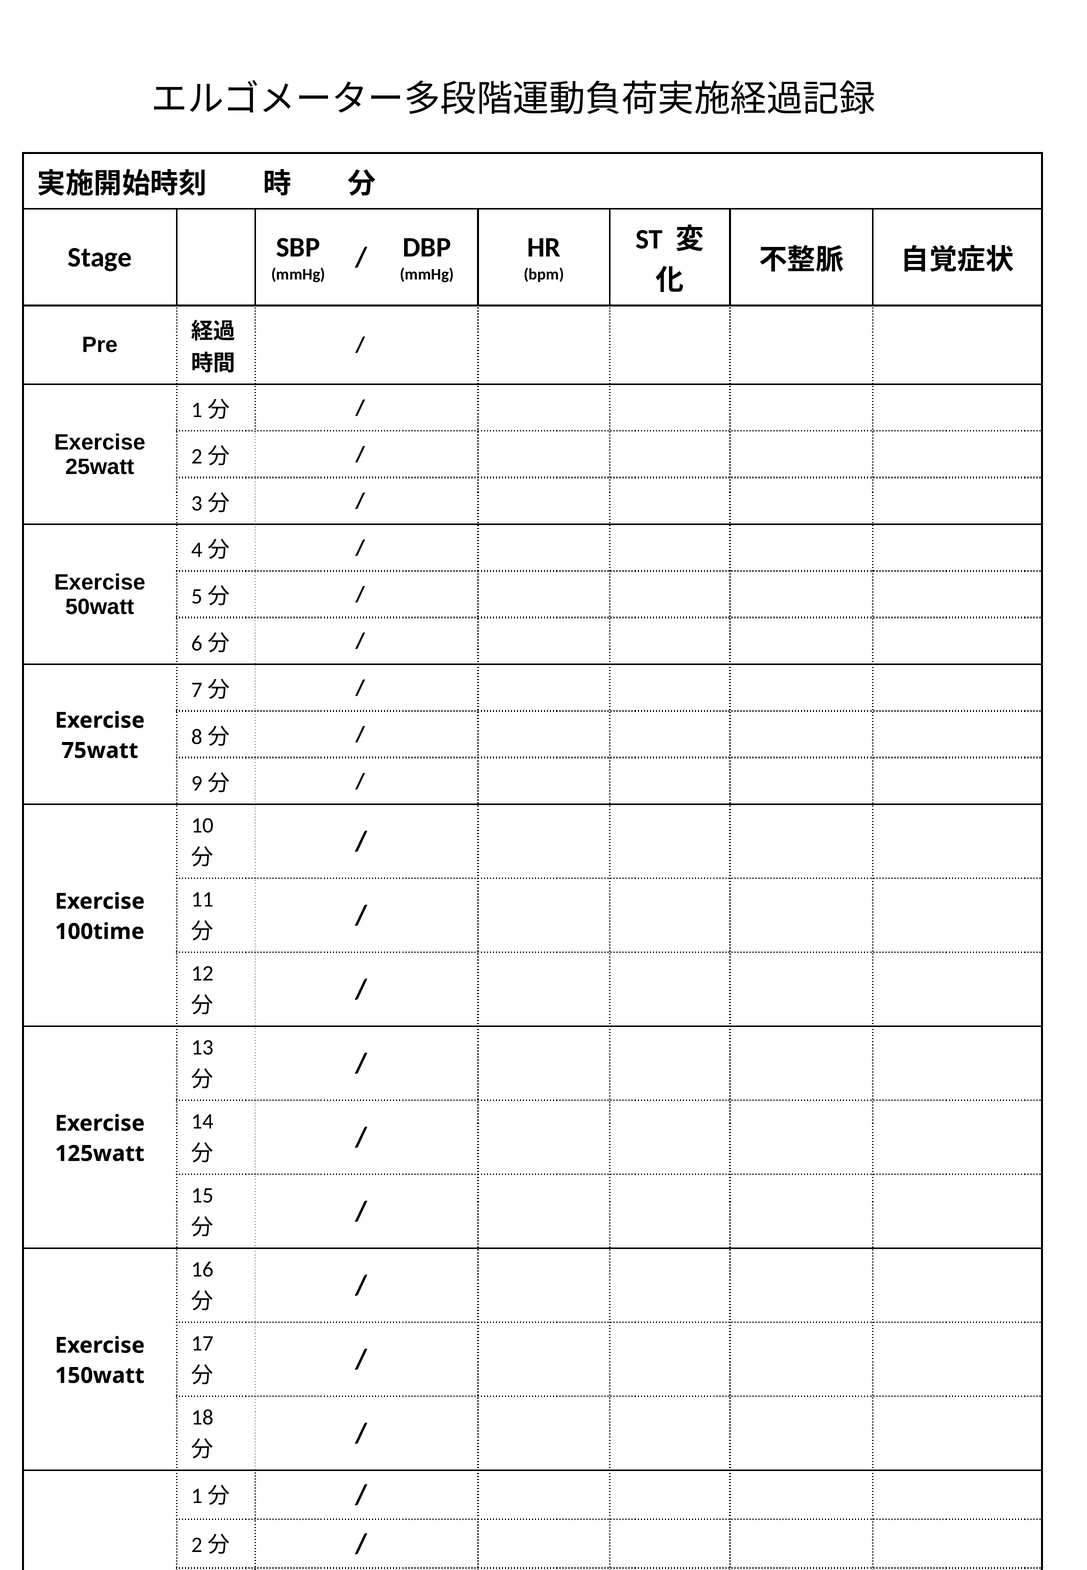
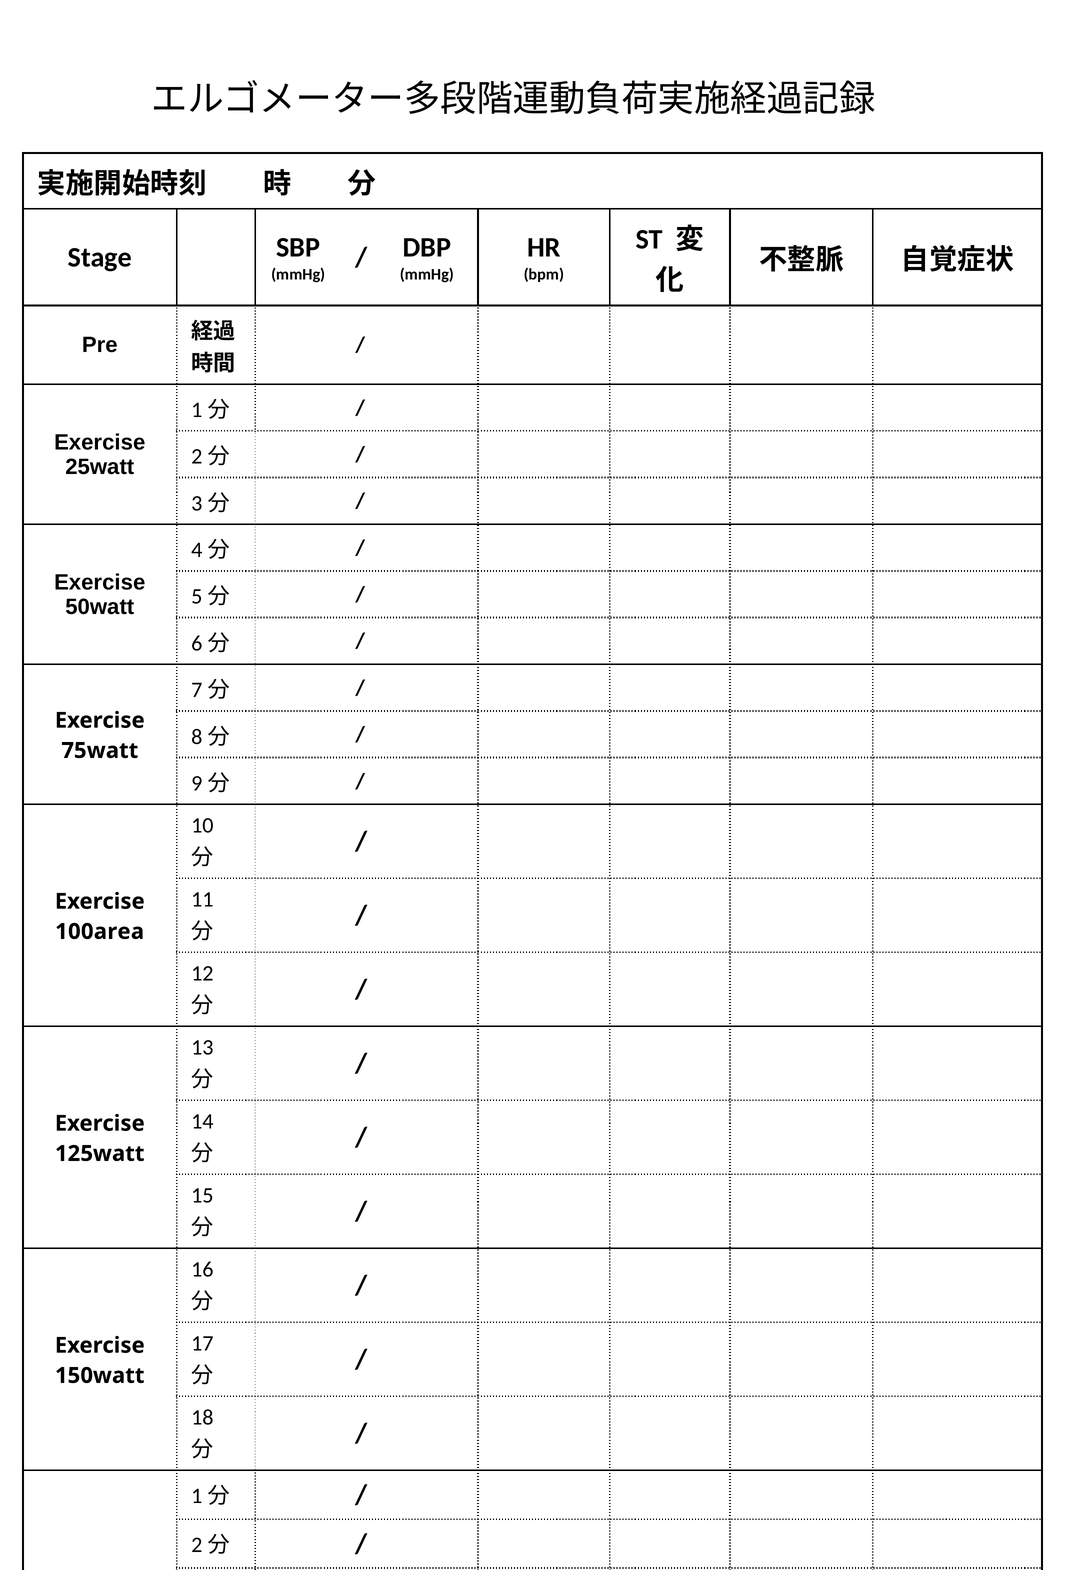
100time: 100time -> 100area (100, 932)
